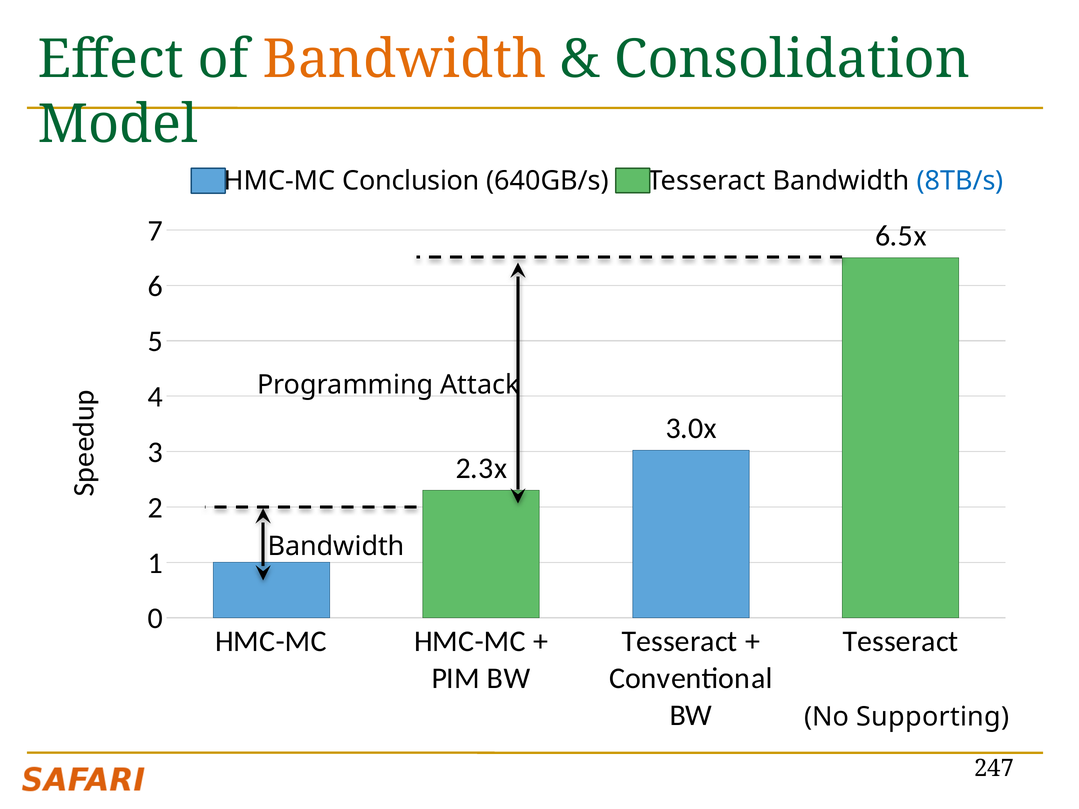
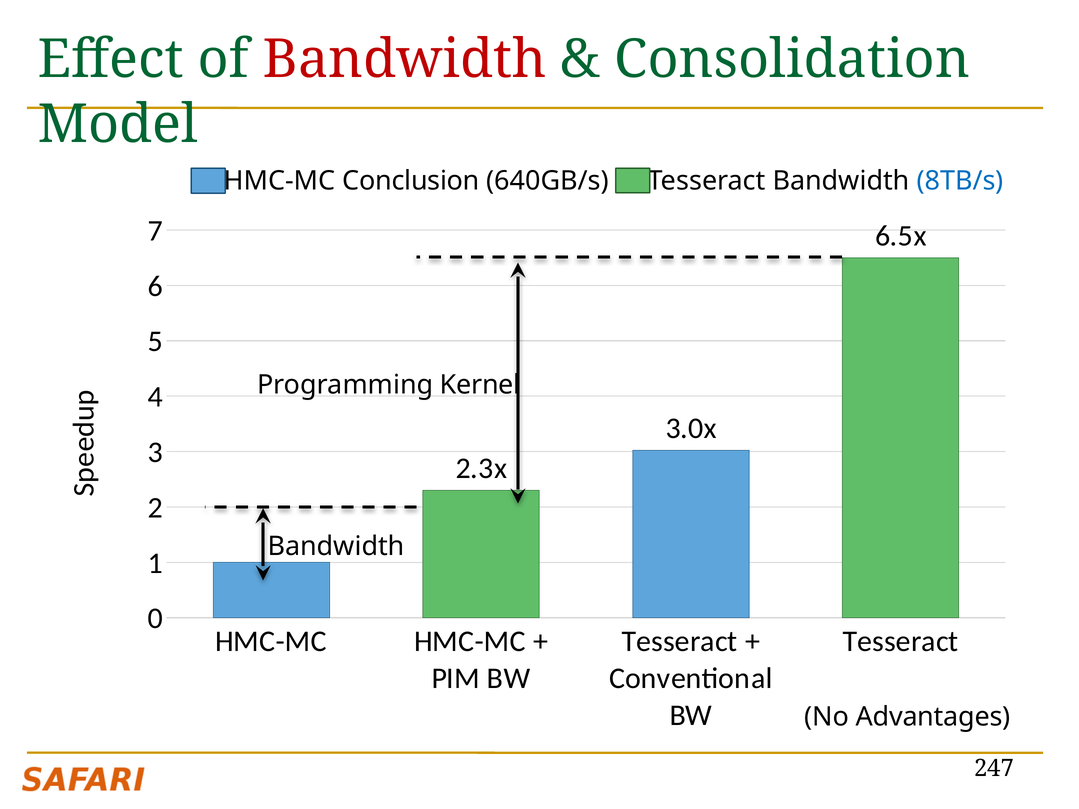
Bandwidth colour: orange -> red (405, 60)
Attack: Attack -> Kernel (480, 385)
Supporting: Supporting -> Advantages (933, 717)
